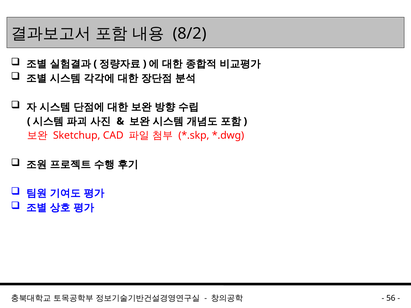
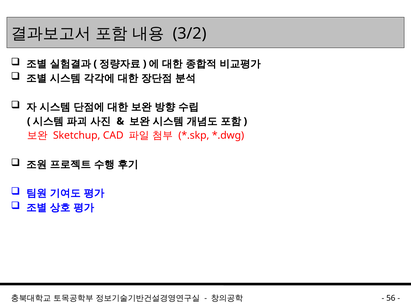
8/2: 8/2 -> 3/2 (190, 34)
